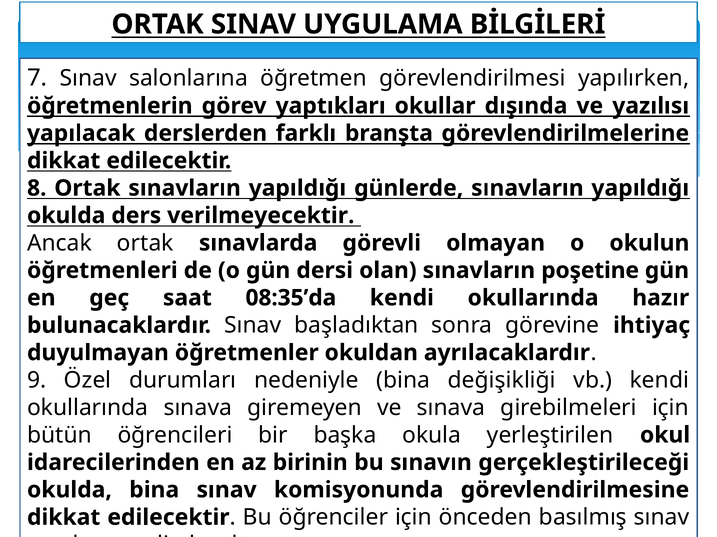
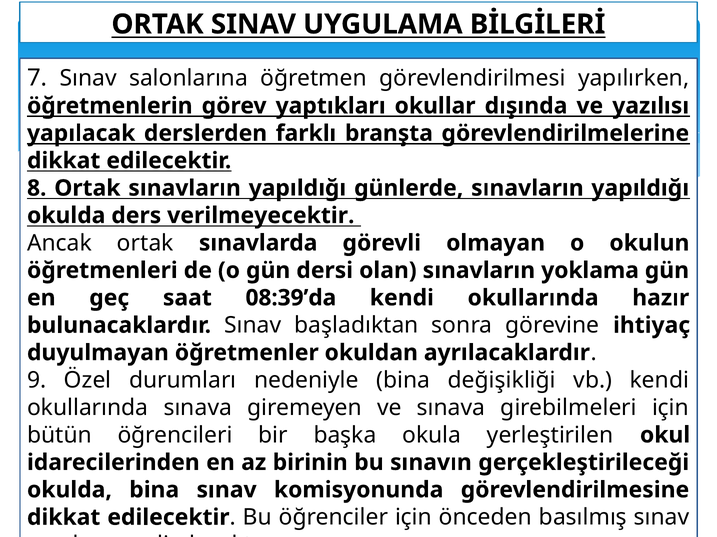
poşetine: poşetine -> yoklama (590, 271)
08:35’da: 08:35’da -> 08:39’da (291, 298)
